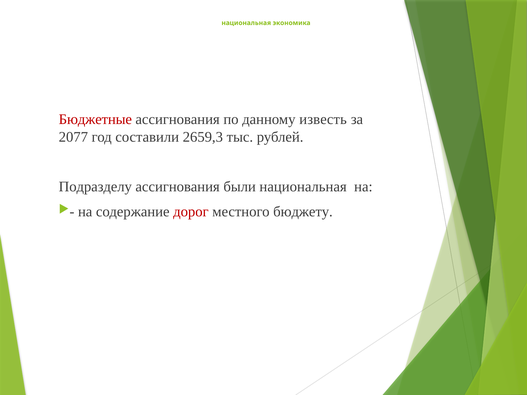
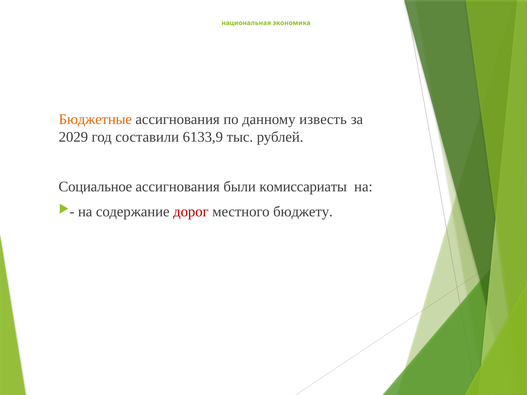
Бюджетные colour: red -> orange (95, 119)
2077: 2077 -> 2029 (73, 137)
2659,3: 2659,3 -> 6133,9 (203, 137)
Подразделу: Подразделу -> Социальное (95, 187)
были национальная: национальная -> комиссариаты (303, 187)
